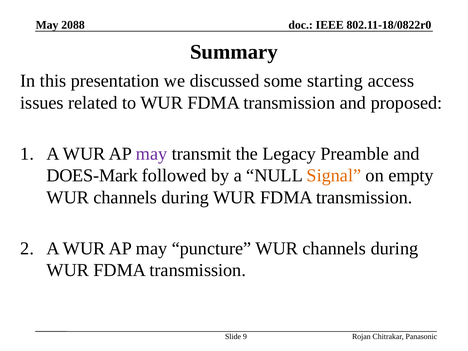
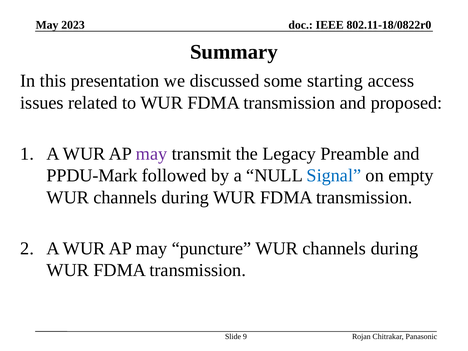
2088: 2088 -> 2023 (73, 25)
DOES-Mark: DOES-Mark -> PPDU-Mark (92, 176)
Signal colour: orange -> blue (334, 176)
